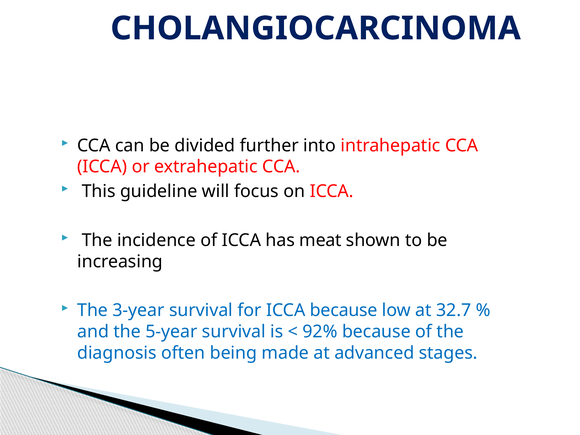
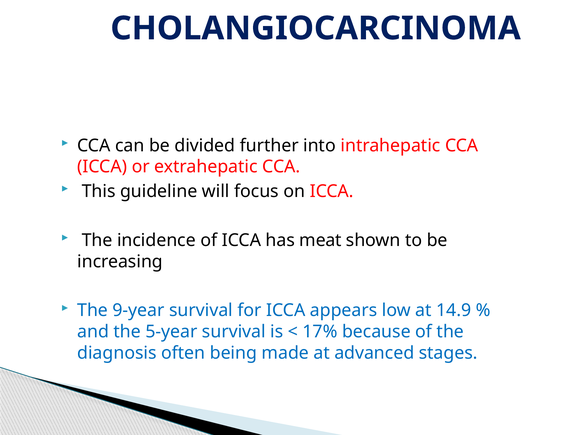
3-year: 3-year -> 9-year (139, 310)
ICCA because: because -> appears (344, 310)
32.7: 32.7 -> 14.9 (454, 310)
92%: 92% -> 17% (320, 332)
